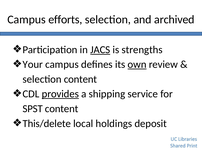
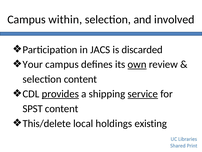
efforts: efforts -> within (65, 20)
archived: archived -> involved (174, 20)
JACS underline: present -> none (100, 50)
strengths: strengths -> discarded (142, 50)
service underline: none -> present (143, 94)
deposit: deposit -> existing (151, 123)
